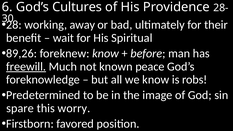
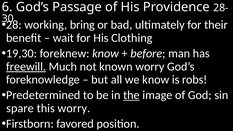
Cultures: Cultures -> Passage (77, 7)
away: away -> bring (82, 25)
Spiritual: Spiritual -> Clothing (132, 38)
89,26: 89,26 -> 19,30 (22, 53)
known peace: peace -> worry (150, 67)
the underline: none -> present (131, 95)
